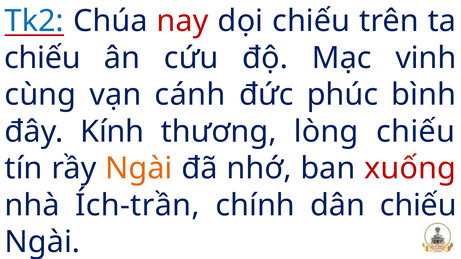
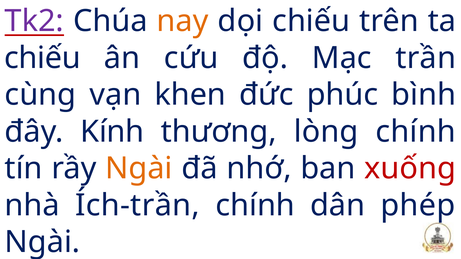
Tk2 colour: blue -> purple (34, 21)
nay colour: red -> orange (183, 21)
vinh: vinh -> trần (426, 58)
cánh: cánh -> khen (190, 95)
lòng chiếu: chiếu -> chính (416, 132)
dân chiếu: chiếu -> phép (418, 206)
